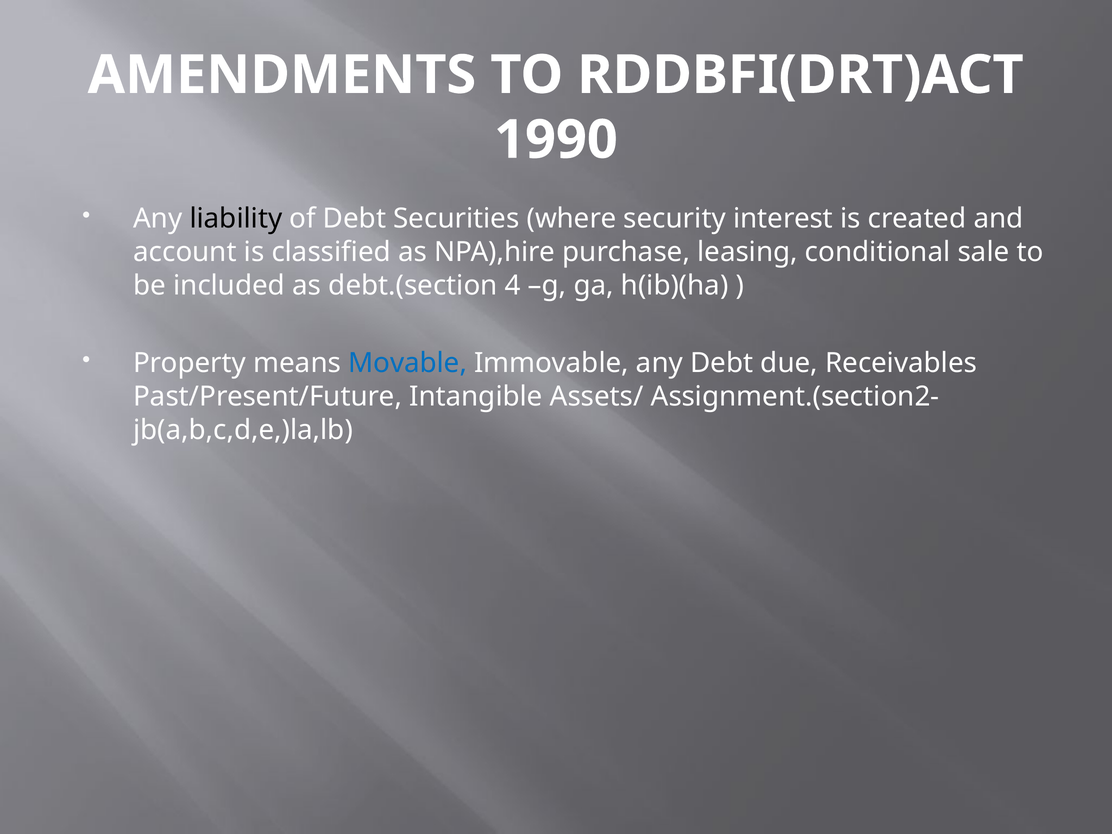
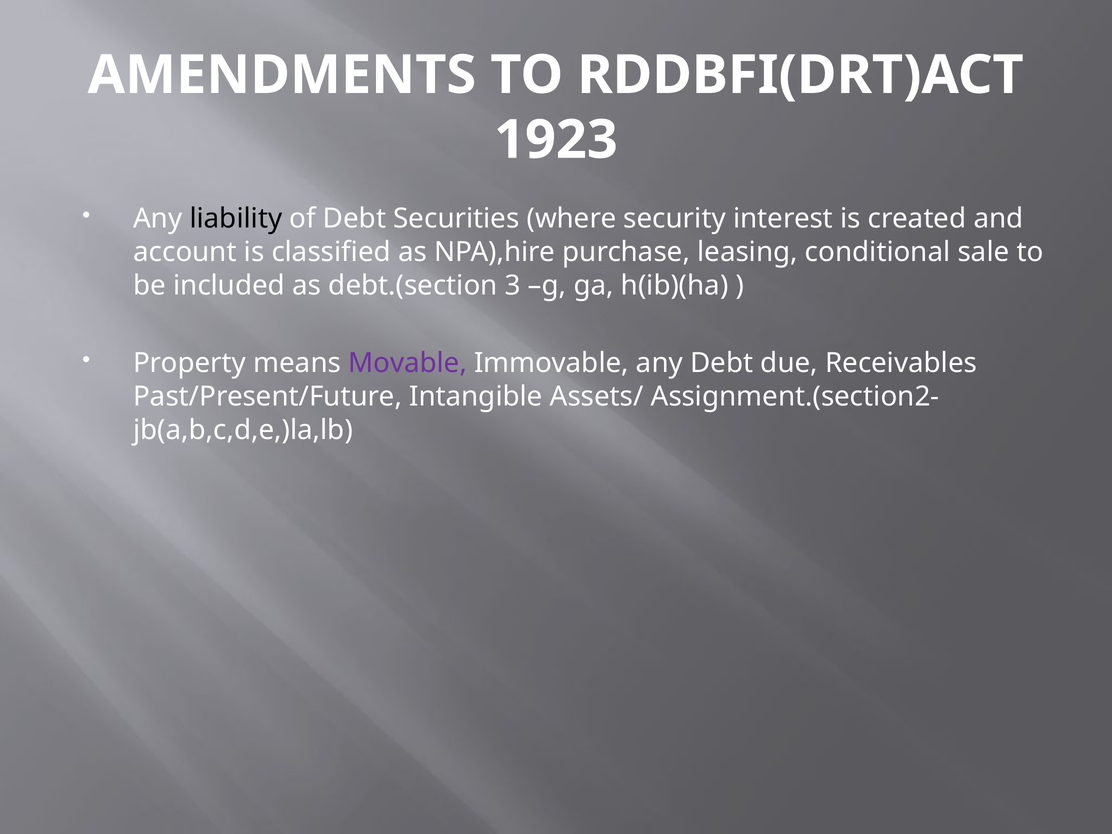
1990: 1990 -> 1923 (556, 140)
4: 4 -> 3 (513, 285)
Movable colour: blue -> purple (408, 363)
